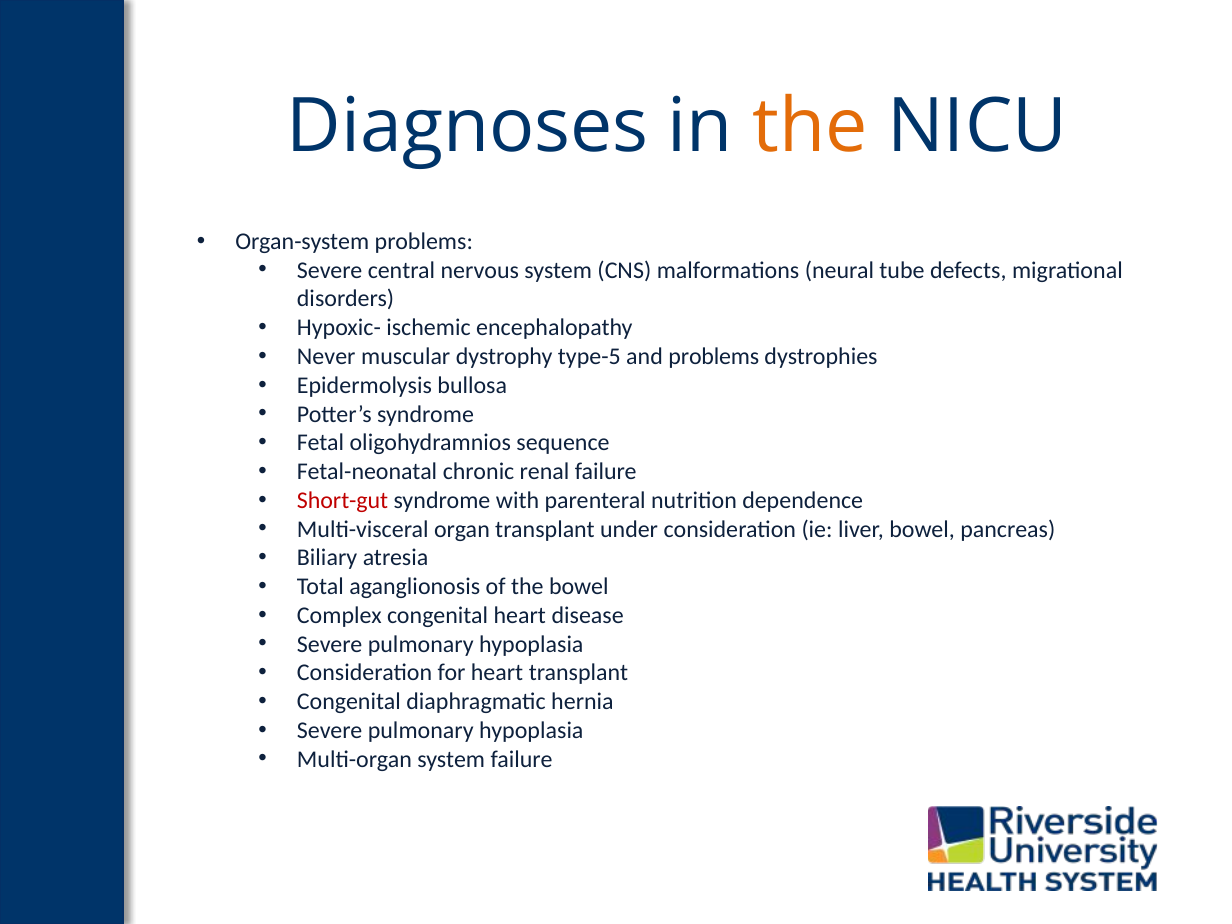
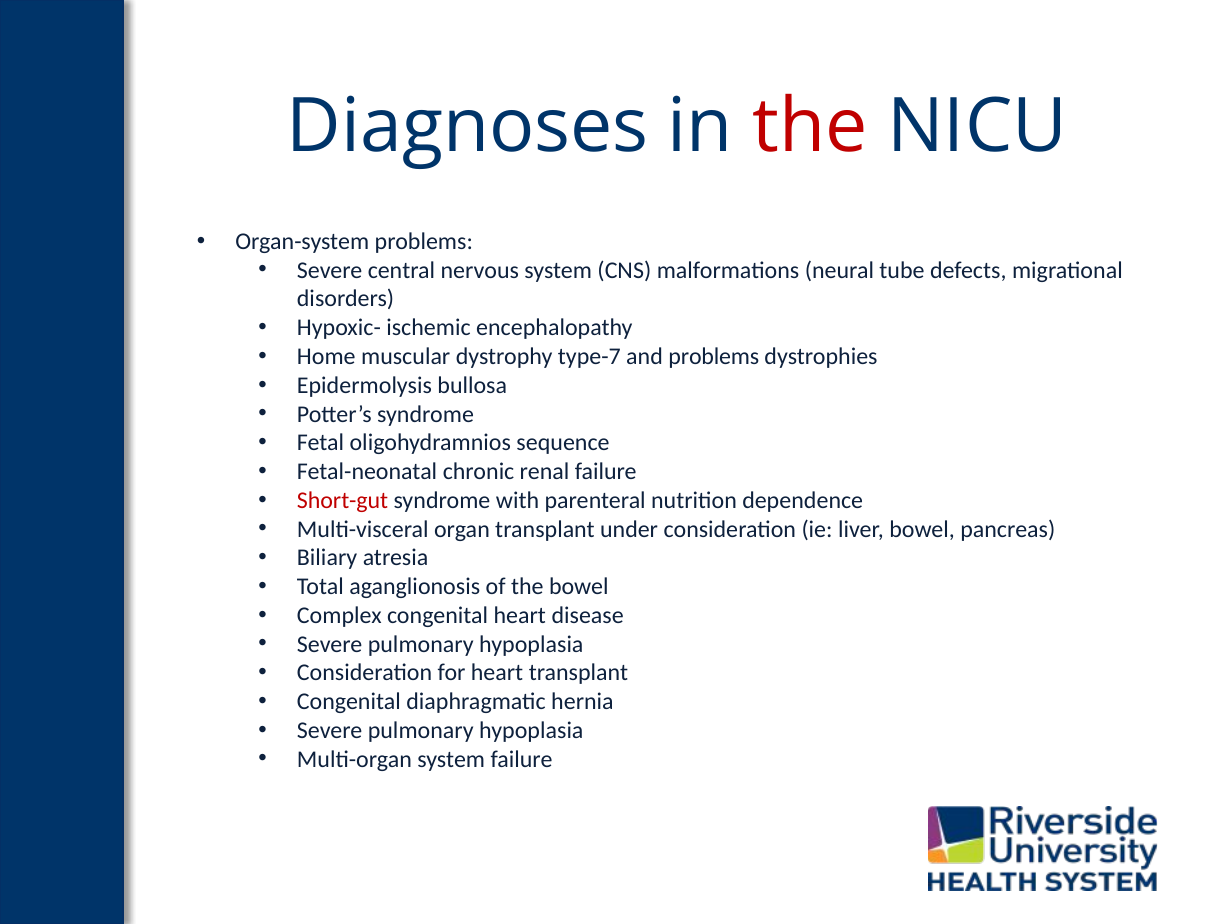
the colour: orange -> red (810, 127)
Never: Never -> Home (326, 357)
type-5: type-5 -> type-7 (589, 357)
